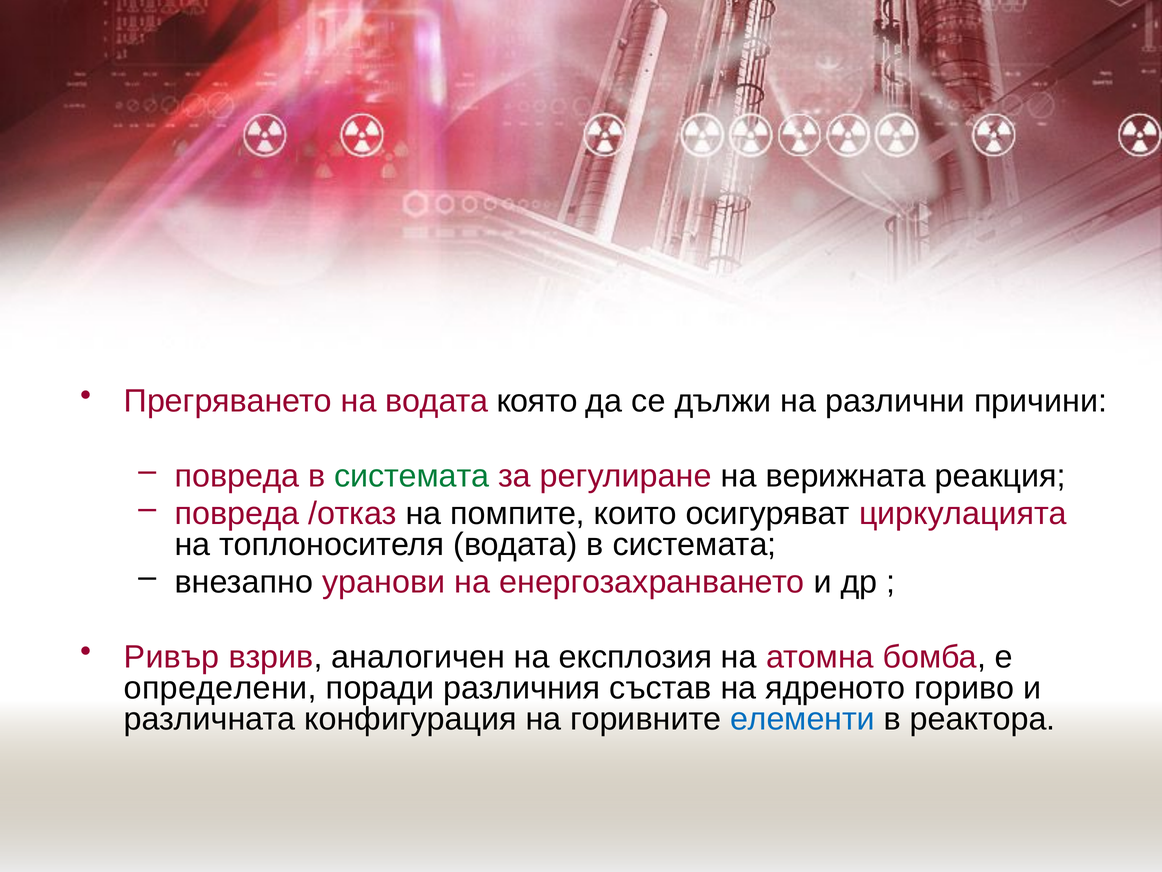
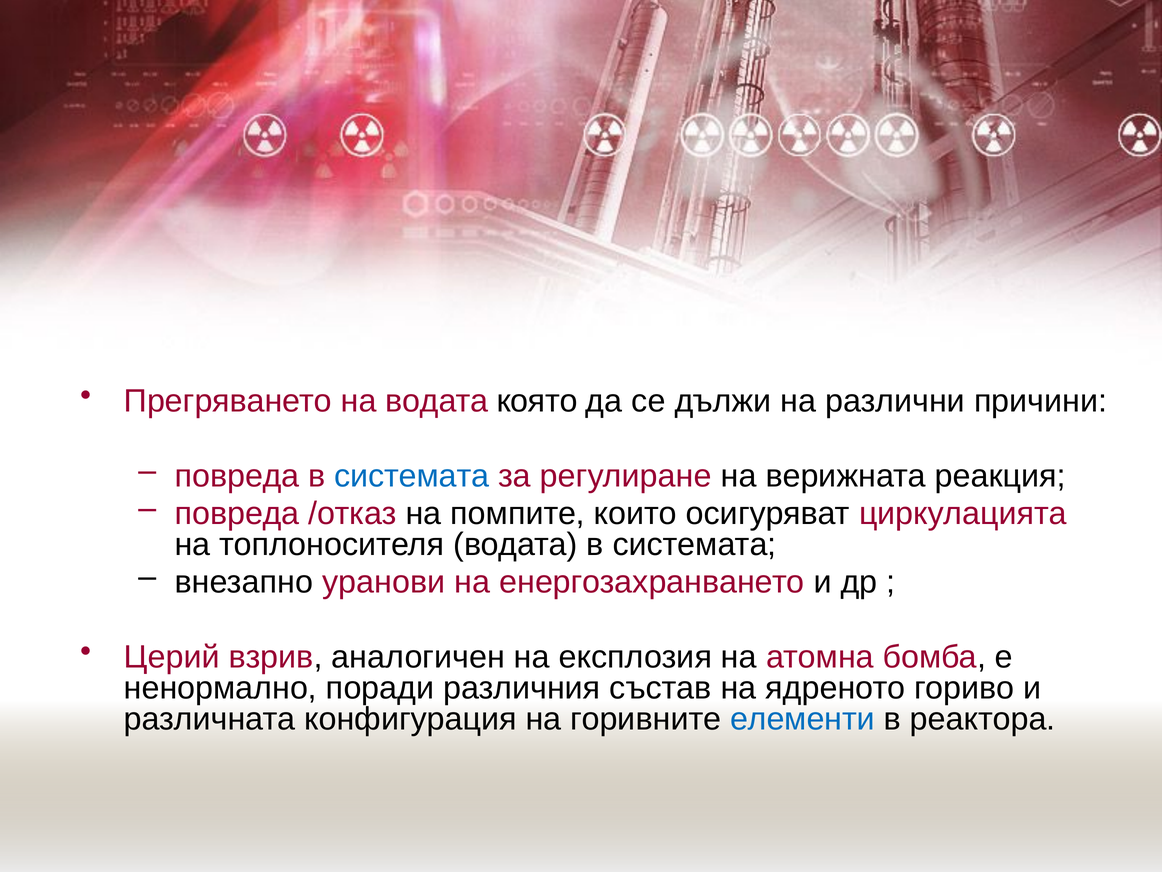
системата colour: green -> blue (412, 476)
Ривър: Ривър -> Церий (172, 657)
определени: определени -> ненормално (220, 688)
